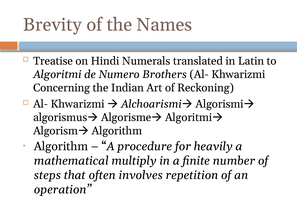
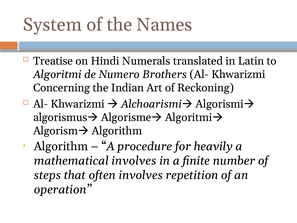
Brevity: Brevity -> System (52, 25)
mathematical multiply: multiply -> involves (134, 161)
